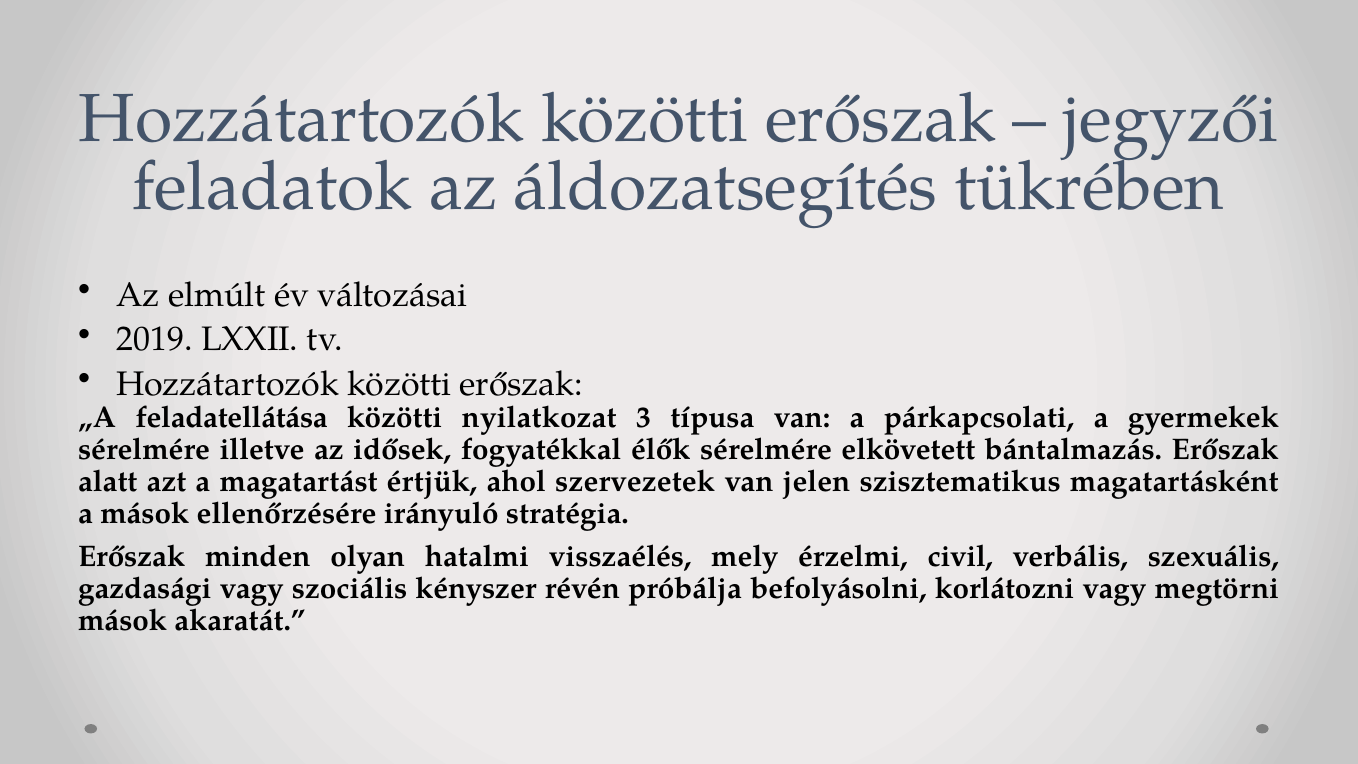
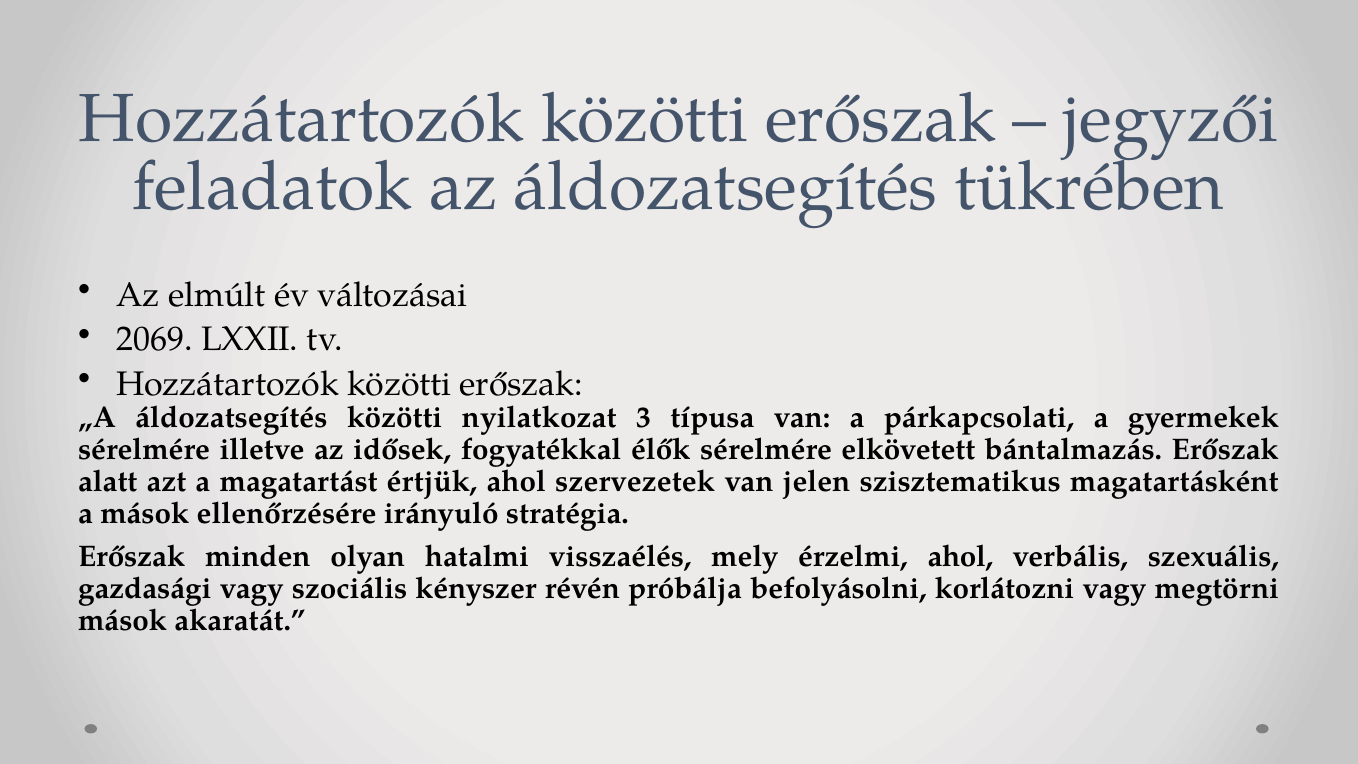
2019: 2019 -> 2069 (154, 340)
„A feladatellátása: feladatellátása -> áldozatsegítés (231, 418)
érzelmi civil: civil -> ahol (960, 556)
